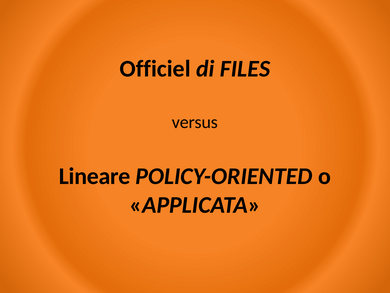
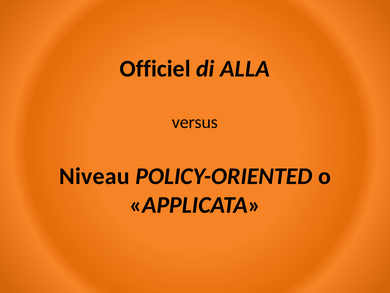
FILES: FILES -> ALLA (245, 69)
Lineare: Lineare -> Niveau (94, 176)
